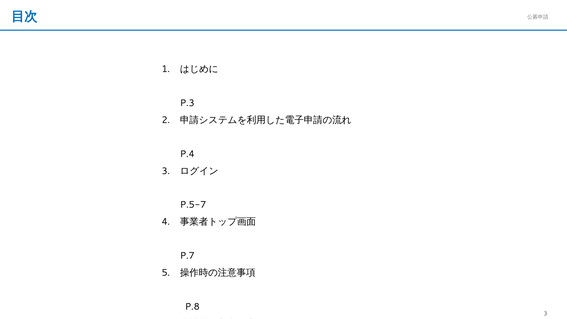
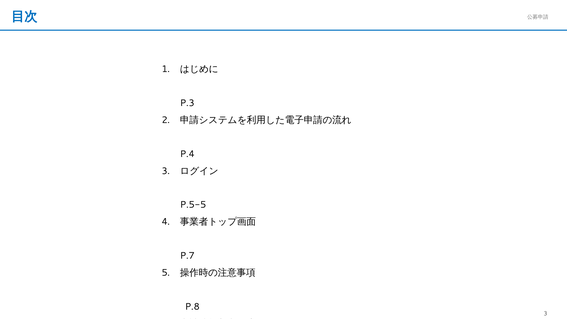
P.5-7: P.5-7 -> P.5-5 (193, 205)
